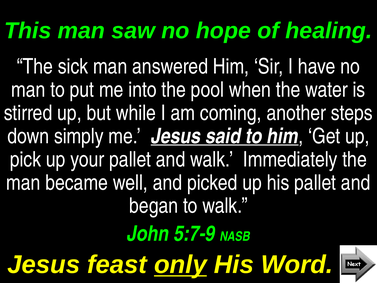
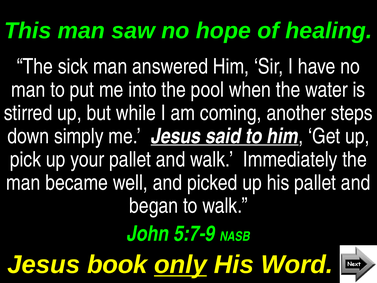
feast: feast -> book (117, 264)
